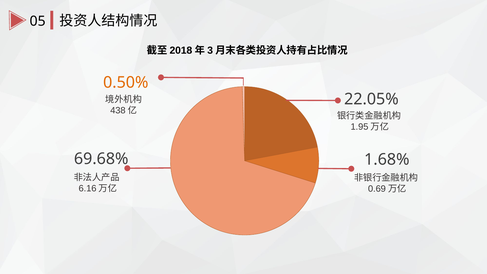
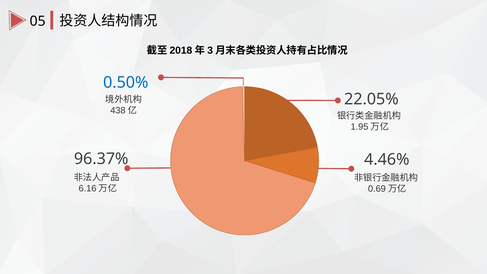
0.50% colour: orange -> blue (126, 83)
69.68%: 69.68% -> 96.37% (101, 159)
1.68%: 1.68% -> 4.46% (387, 159)
